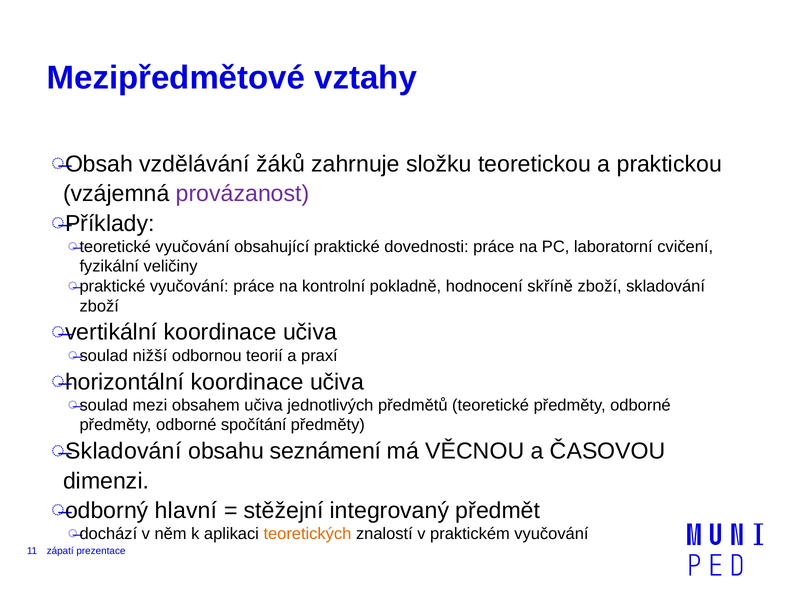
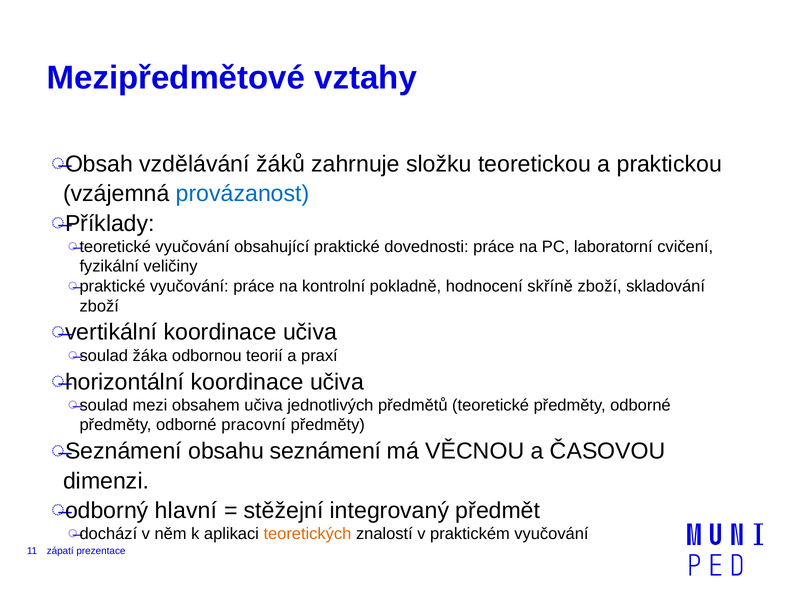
provázanost colour: purple -> blue (243, 194)
nižší: nižší -> žáka (150, 356)
spočítání: spočítání -> pracovní (254, 425)
Skladování: Skladování -> Seznámení (123, 451)
